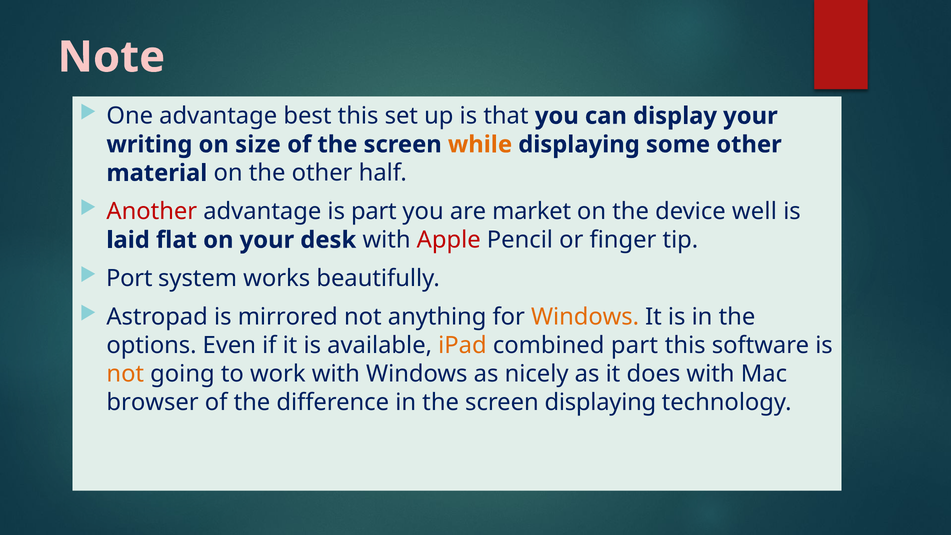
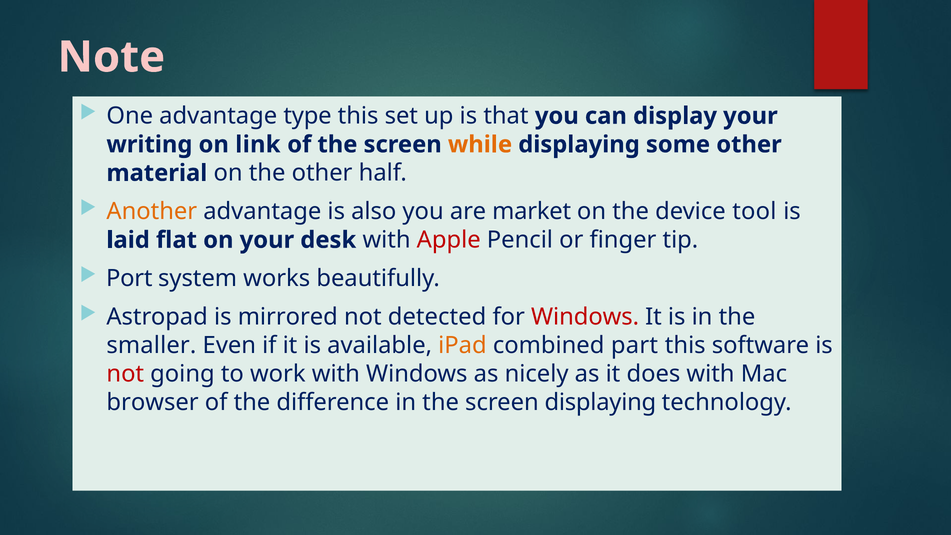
best: best -> type (308, 116)
size: size -> link (258, 144)
Another colour: red -> orange (152, 211)
is part: part -> also (374, 211)
well: well -> tool (754, 211)
anything: anything -> detected (437, 317)
Windows colour: orange -> red (585, 317)
options: options -> smaller (151, 345)
not colour: orange -> red (125, 374)
